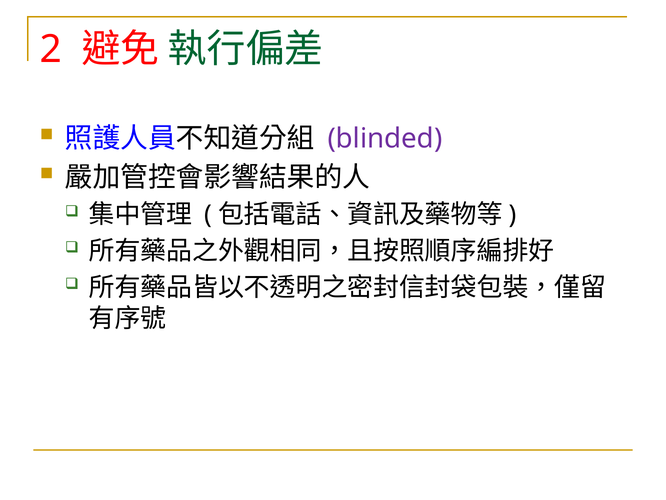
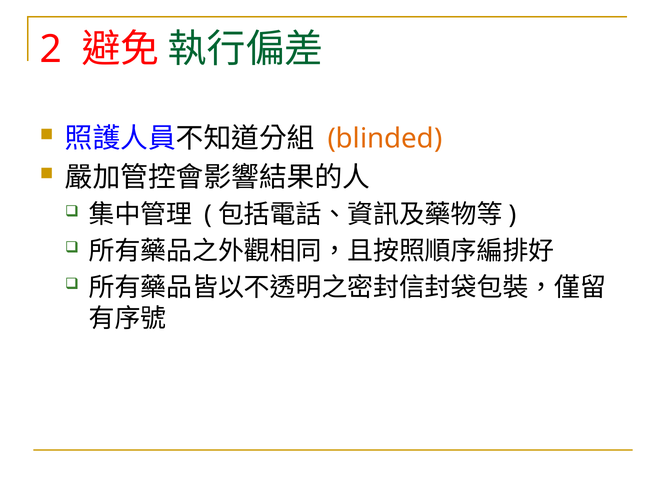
blinded colour: purple -> orange (385, 138)
